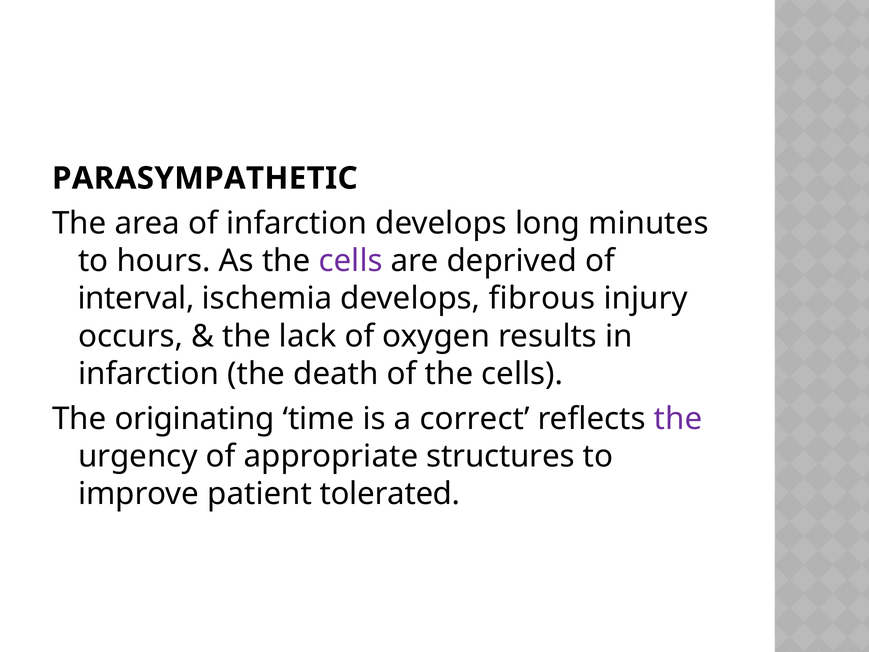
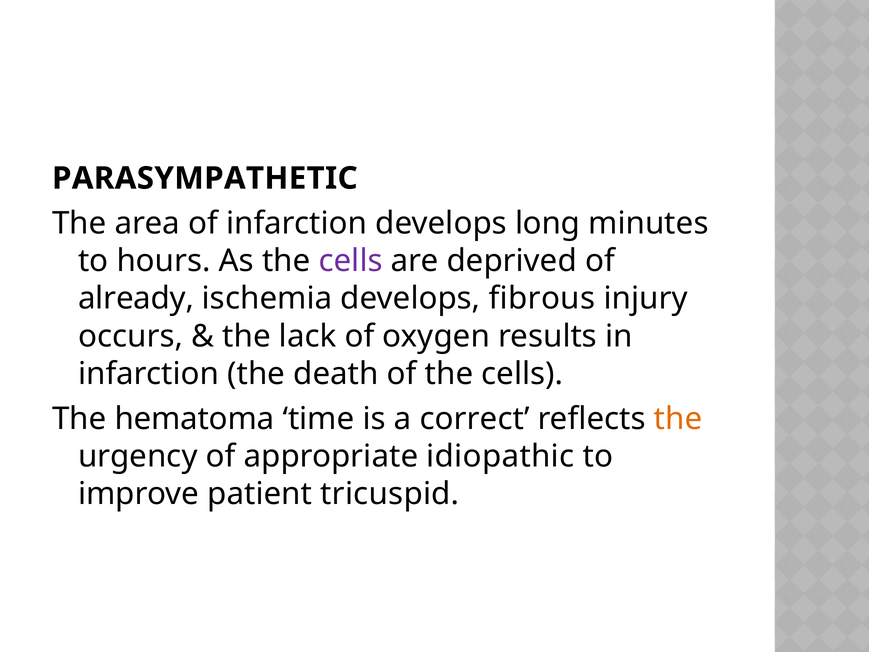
interval: interval -> already (136, 298)
originating: originating -> hematoma (195, 419)
the colour: purple -> orange (678, 419)
structures: structures -> idiopathic (500, 456)
tolerated: tolerated -> tricuspid (390, 494)
